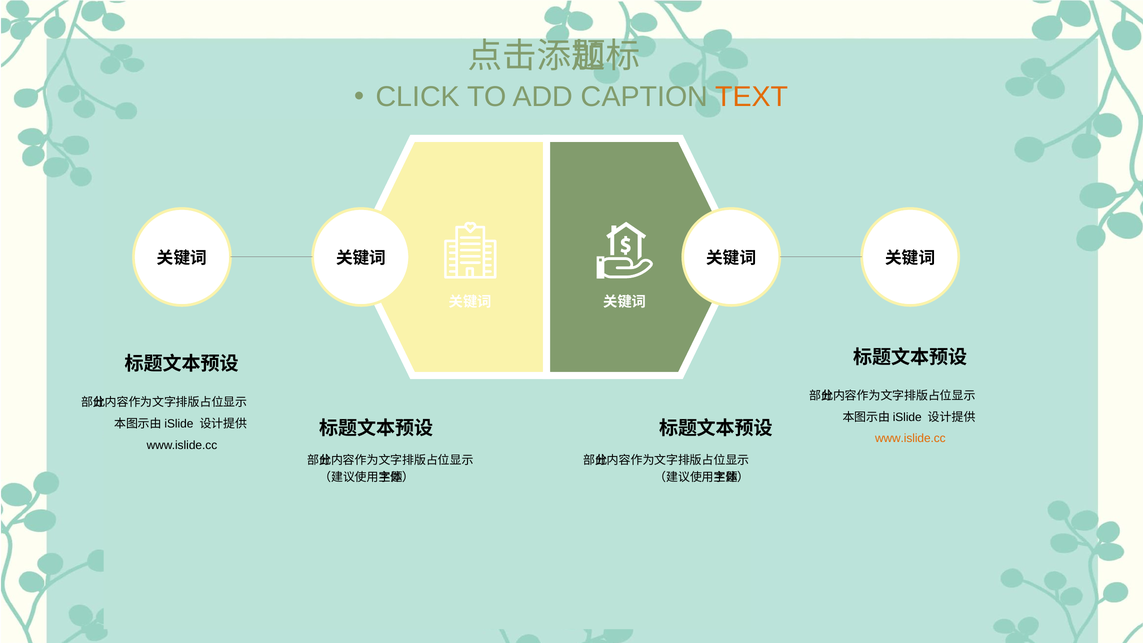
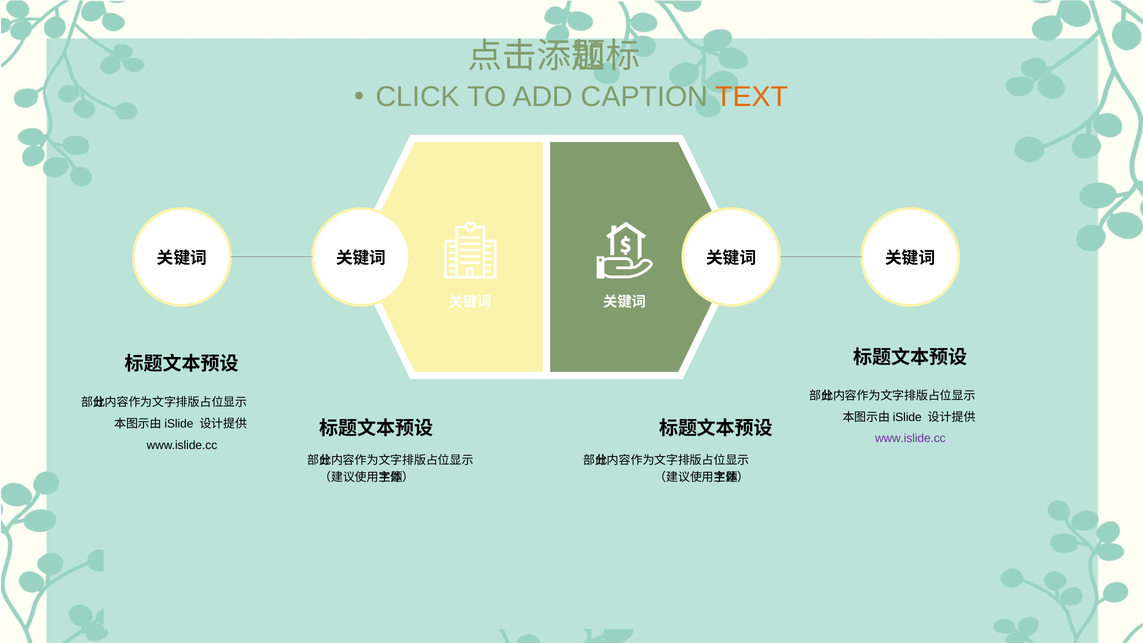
www.islide.cc colour: orange -> purple (910, 438)
